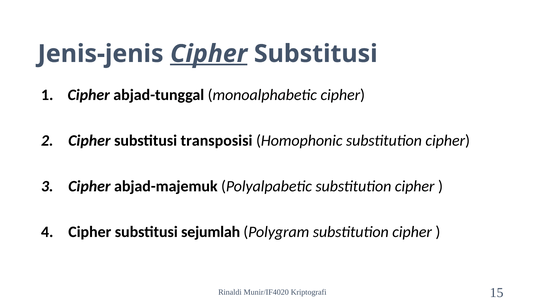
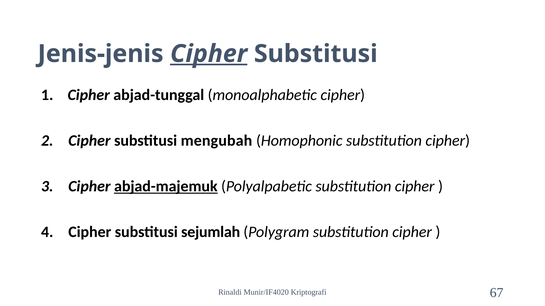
transposisi: transposisi -> mengubah (216, 141)
abjad-majemuk underline: none -> present (166, 187)
15: 15 -> 67 (497, 293)
